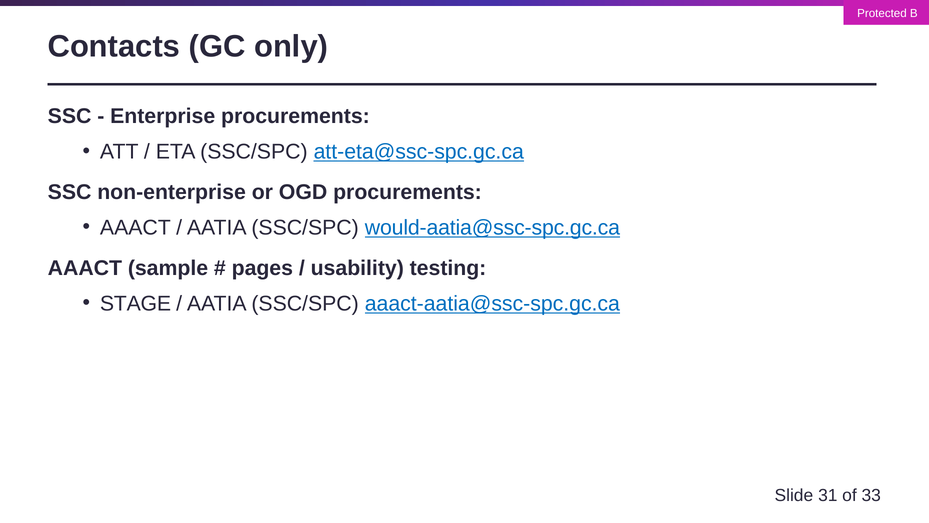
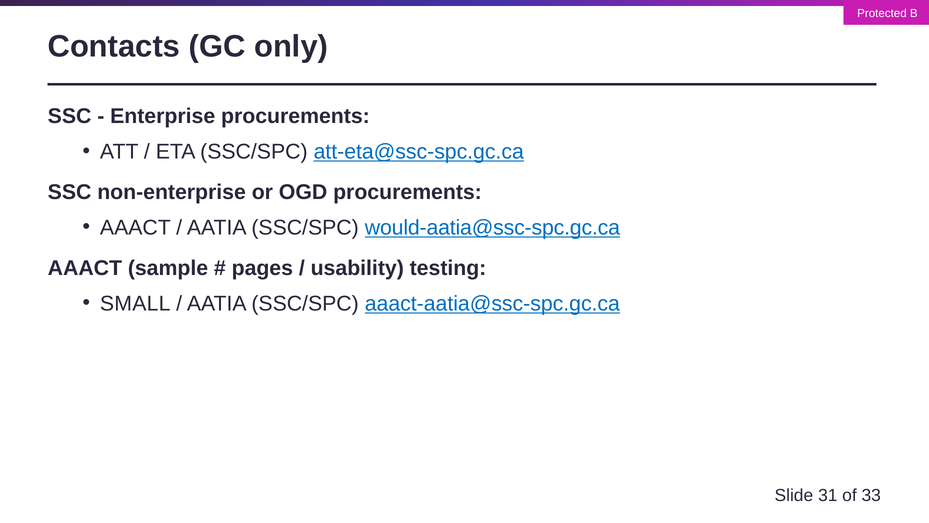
STAGE: STAGE -> SMALL (135, 303)
